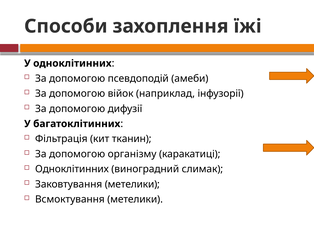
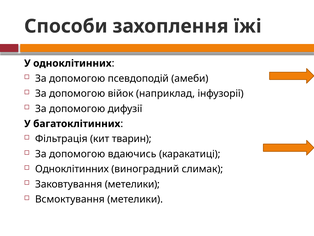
тканин: тканин -> тварин (132, 139)
організму: організму -> вдаючись (132, 154)
